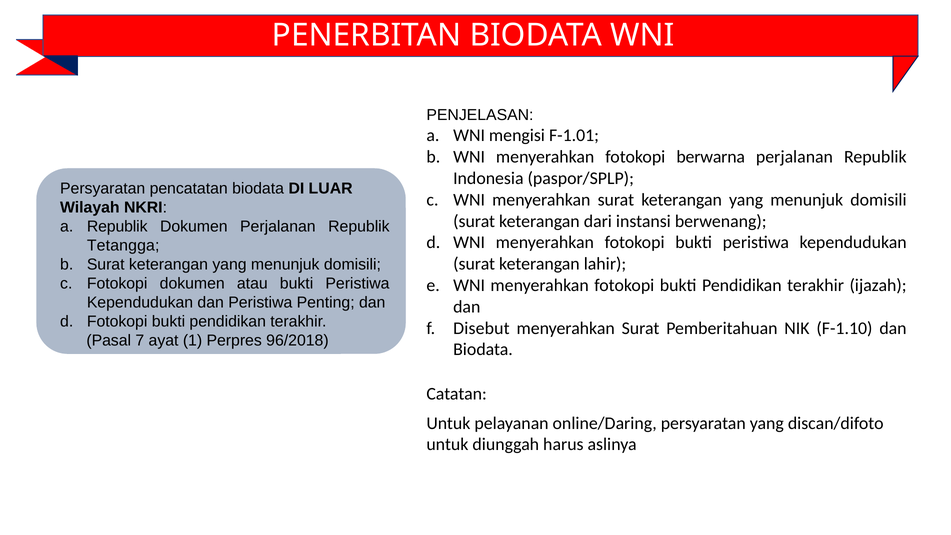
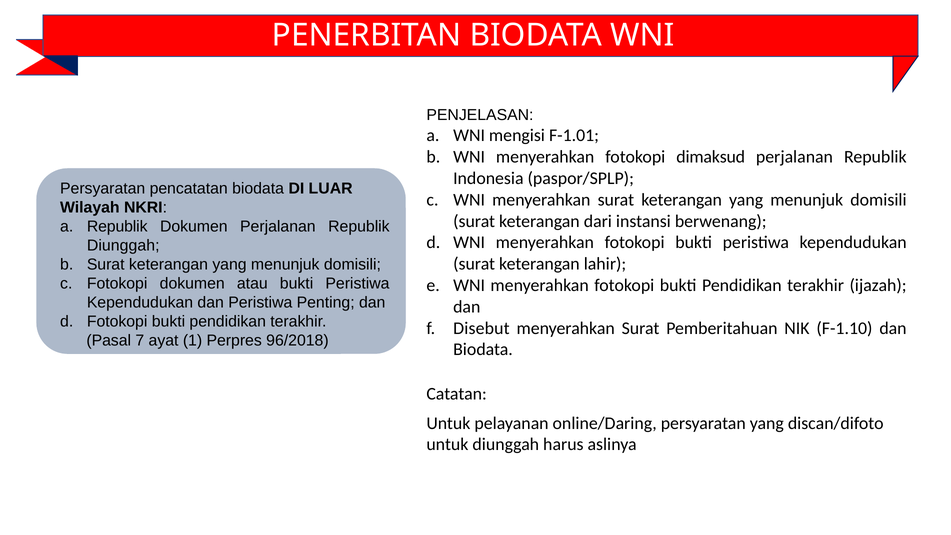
berwarna: berwarna -> dimaksud (711, 157)
Tetangga: Tetangga -> Diunggah (123, 246)
